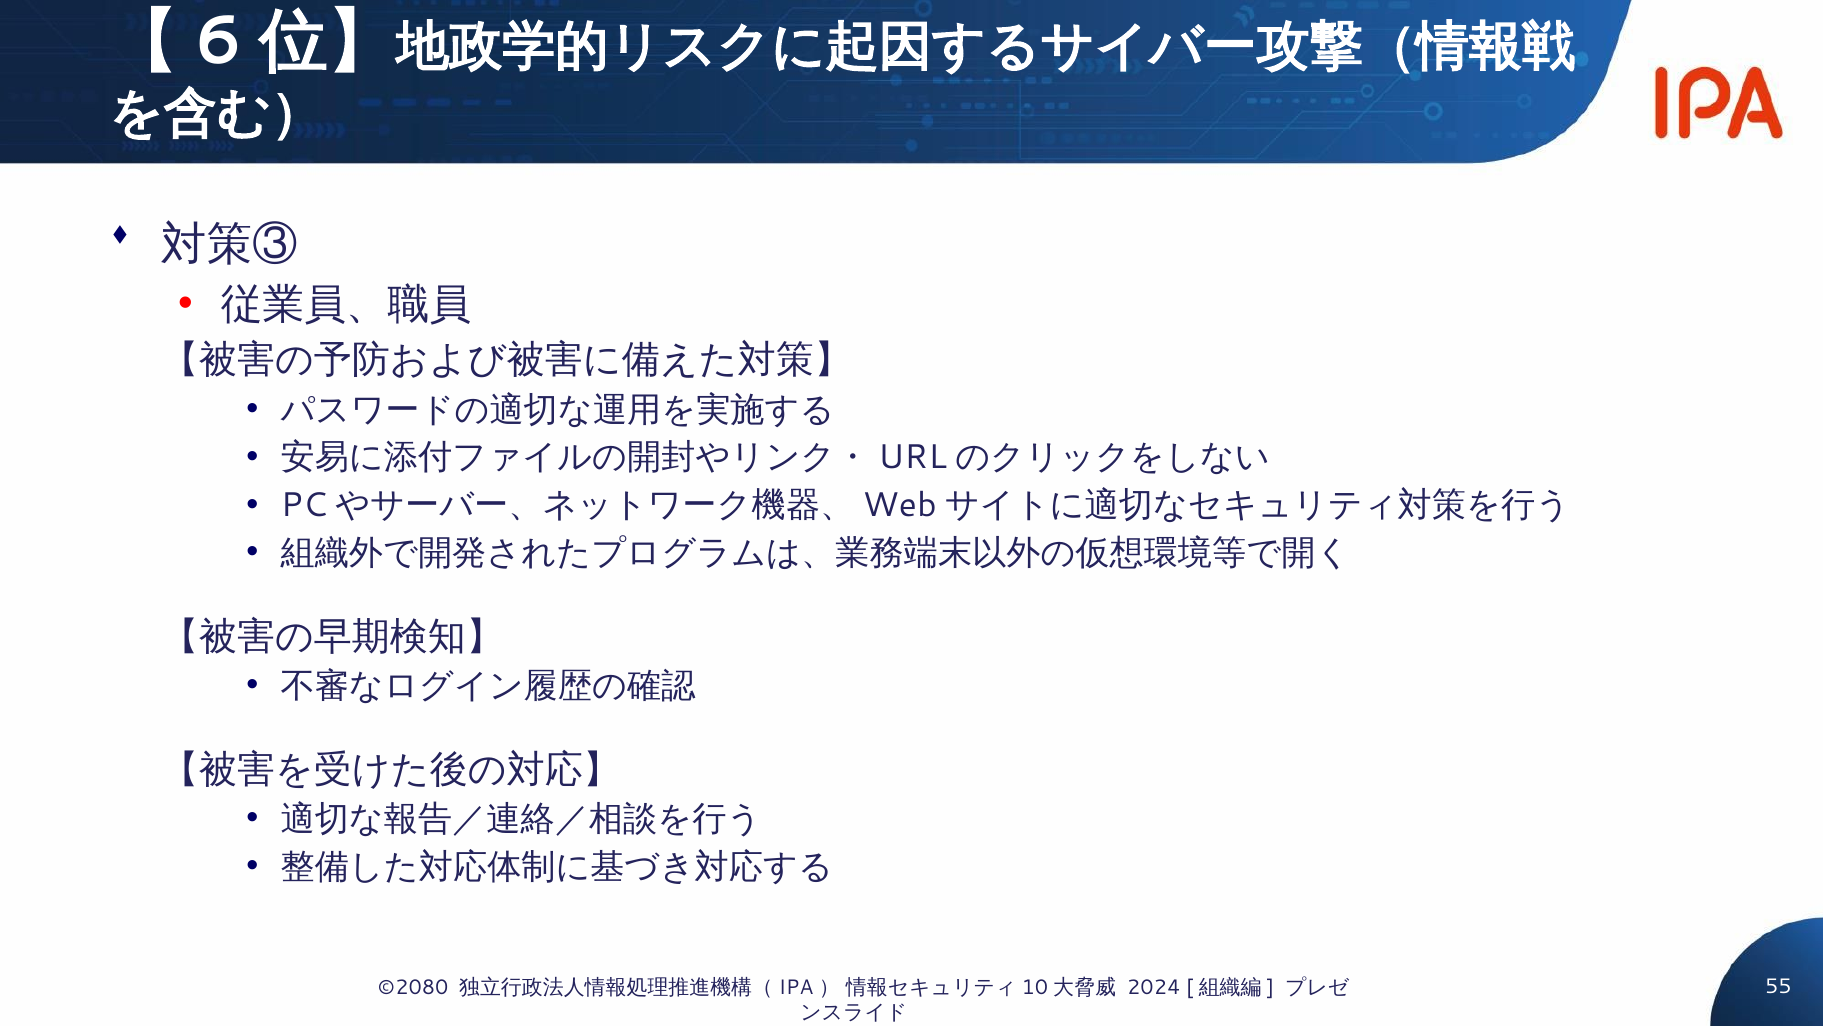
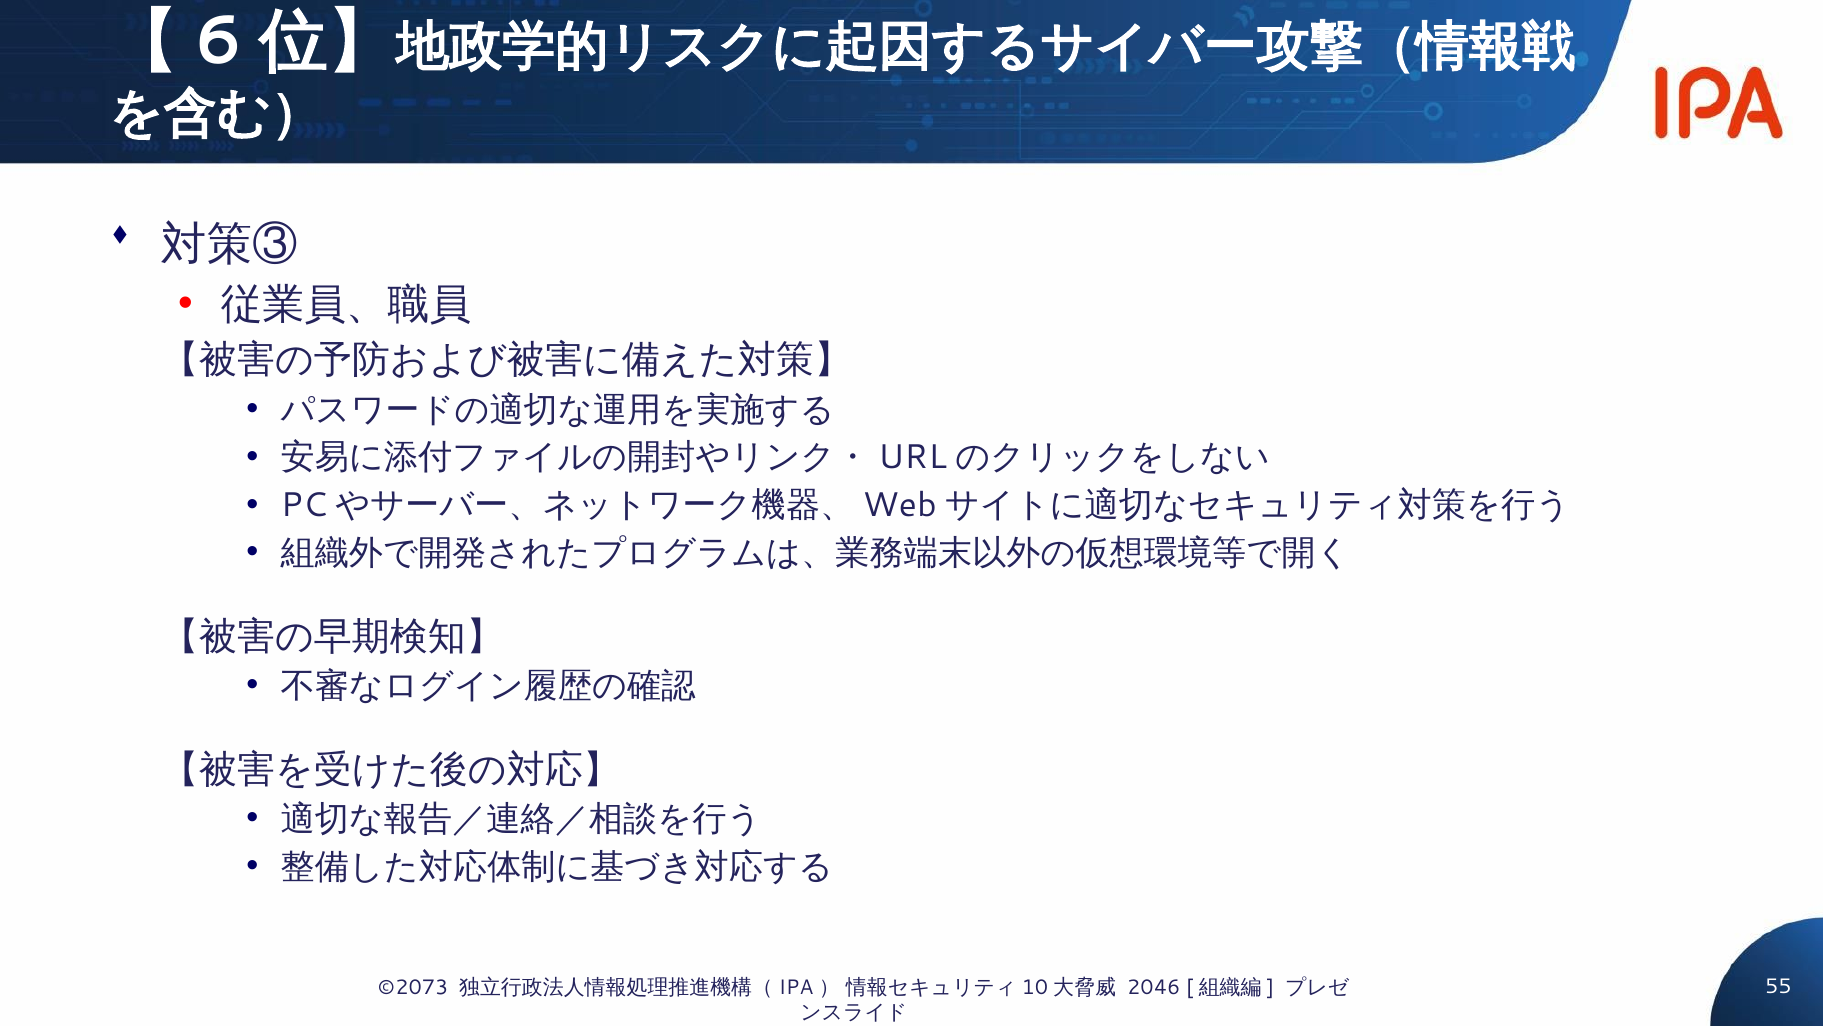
©2080: ©2080 -> ©2073 (413, 987)
2024: 2024 -> 2046 (1154, 987)
